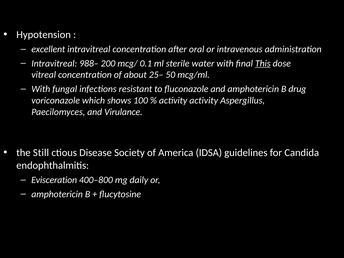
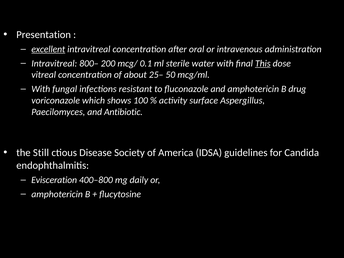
Hypotension: Hypotension -> Presentation (44, 35)
excellent underline: none -> present (48, 49)
988–: 988– -> 800– (89, 63)
activity activity: activity -> surface (204, 100)
Virulance: Virulance -> Antibiotic (123, 112)
